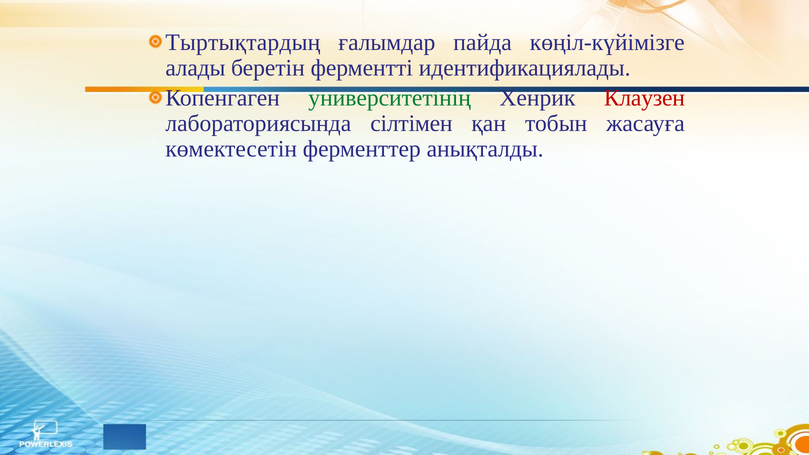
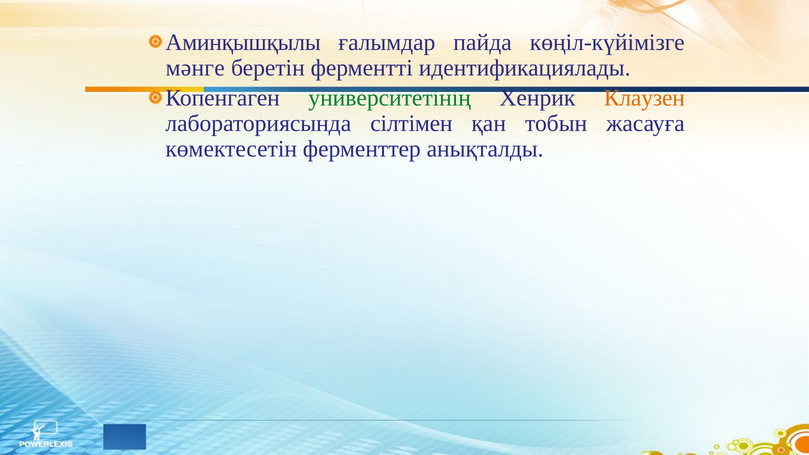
Тыртықтардың: Тыртықтардың -> Аминқышқылы (243, 42)
алады: алады -> мәнге (195, 68)
Клаузен colour: red -> orange (644, 98)
